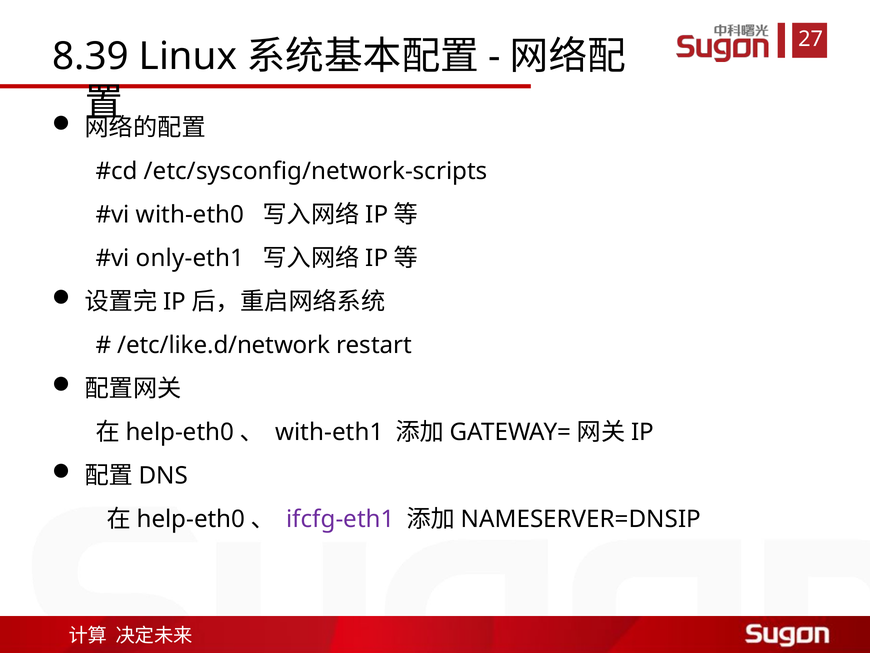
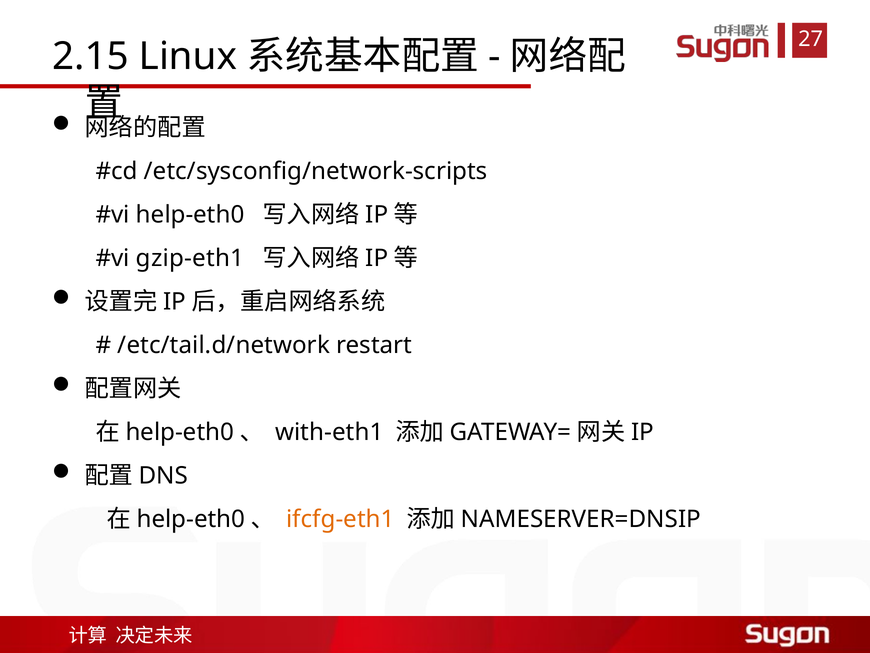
8.39: 8.39 -> 2.15 (90, 56)
with-eth0: with-eth0 -> help-eth0 (190, 214)
only-eth1: only-eth1 -> gzip-eth1 (190, 258)
/etc/like.d/network: /etc/like.d/network -> /etc/tail.d/network (224, 345)
ifcfg-eth1 colour: purple -> orange (340, 519)
